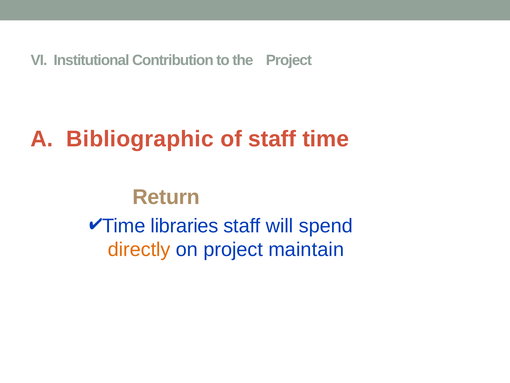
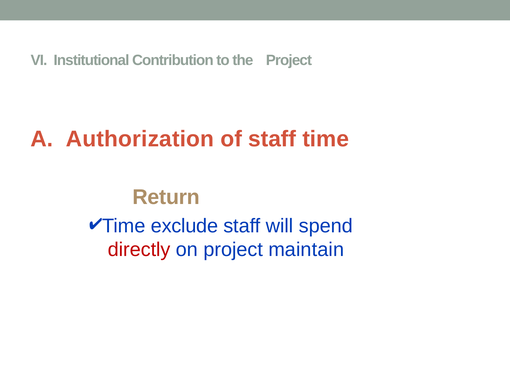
Bibliographic: Bibliographic -> Authorization (140, 139)
libraries: libraries -> exclude (184, 226)
directly colour: orange -> red (139, 249)
